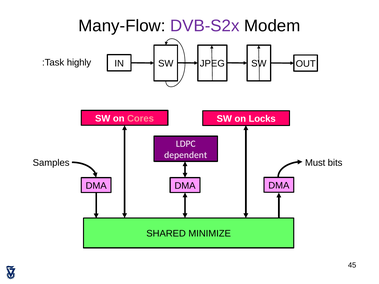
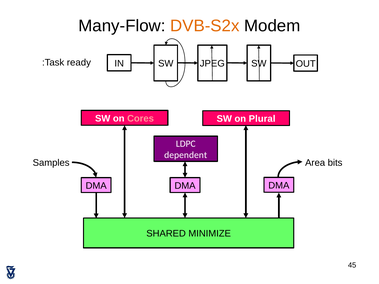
DVB-S2x colour: purple -> orange (205, 26)
highly: highly -> ready (79, 63)
Locks: Locks -> Plural (262, 119)
Must: Must -> Area (315, 163)
